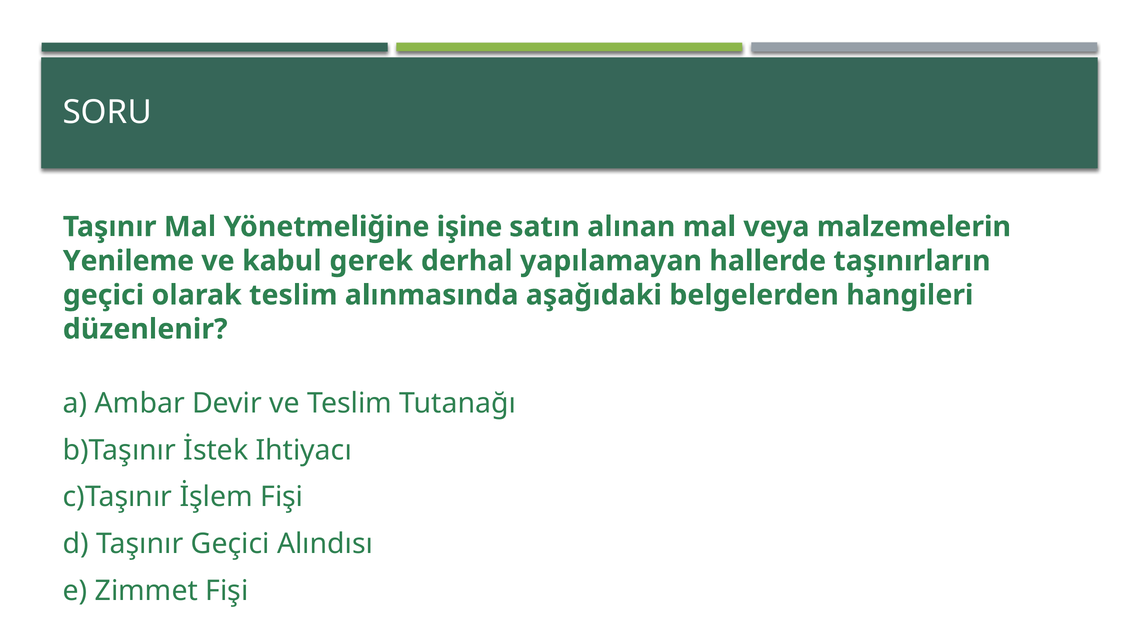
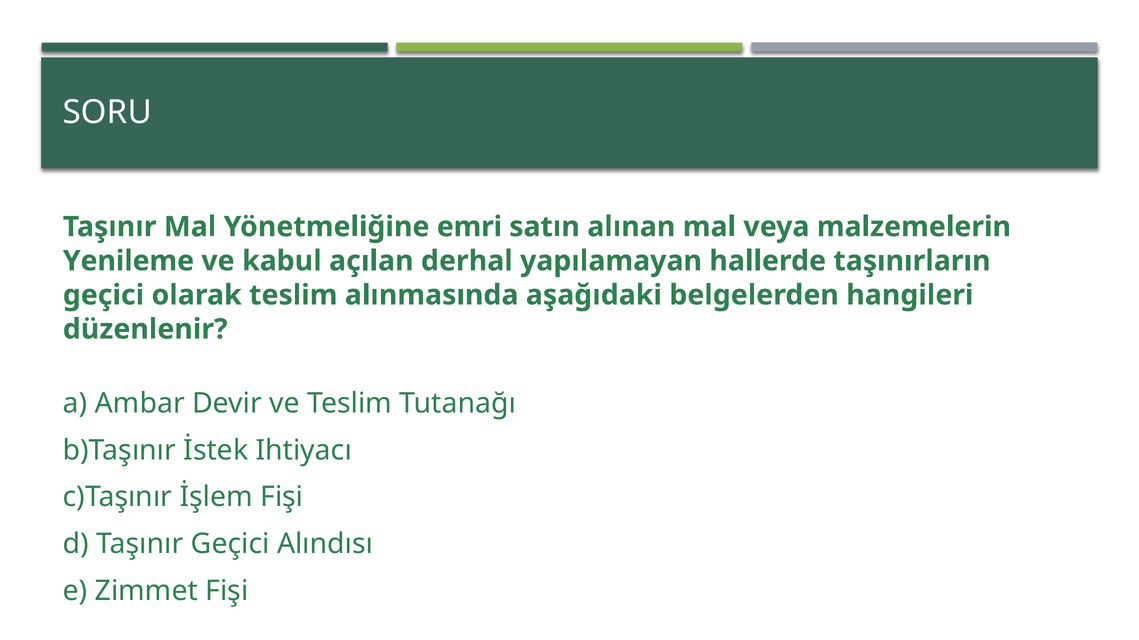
işine: işine -> emri (469, 227)
gerek: gerek -> açılan (371, 261)
